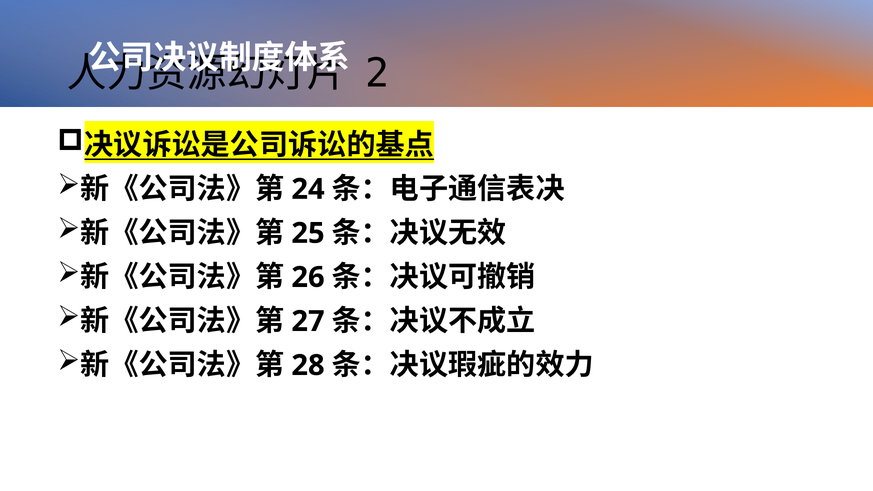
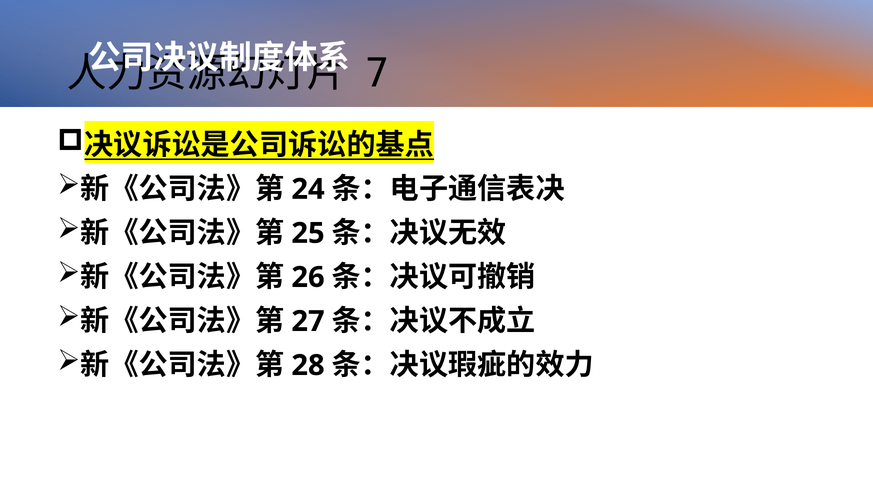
2: 2 -> 7 (377, 73)
